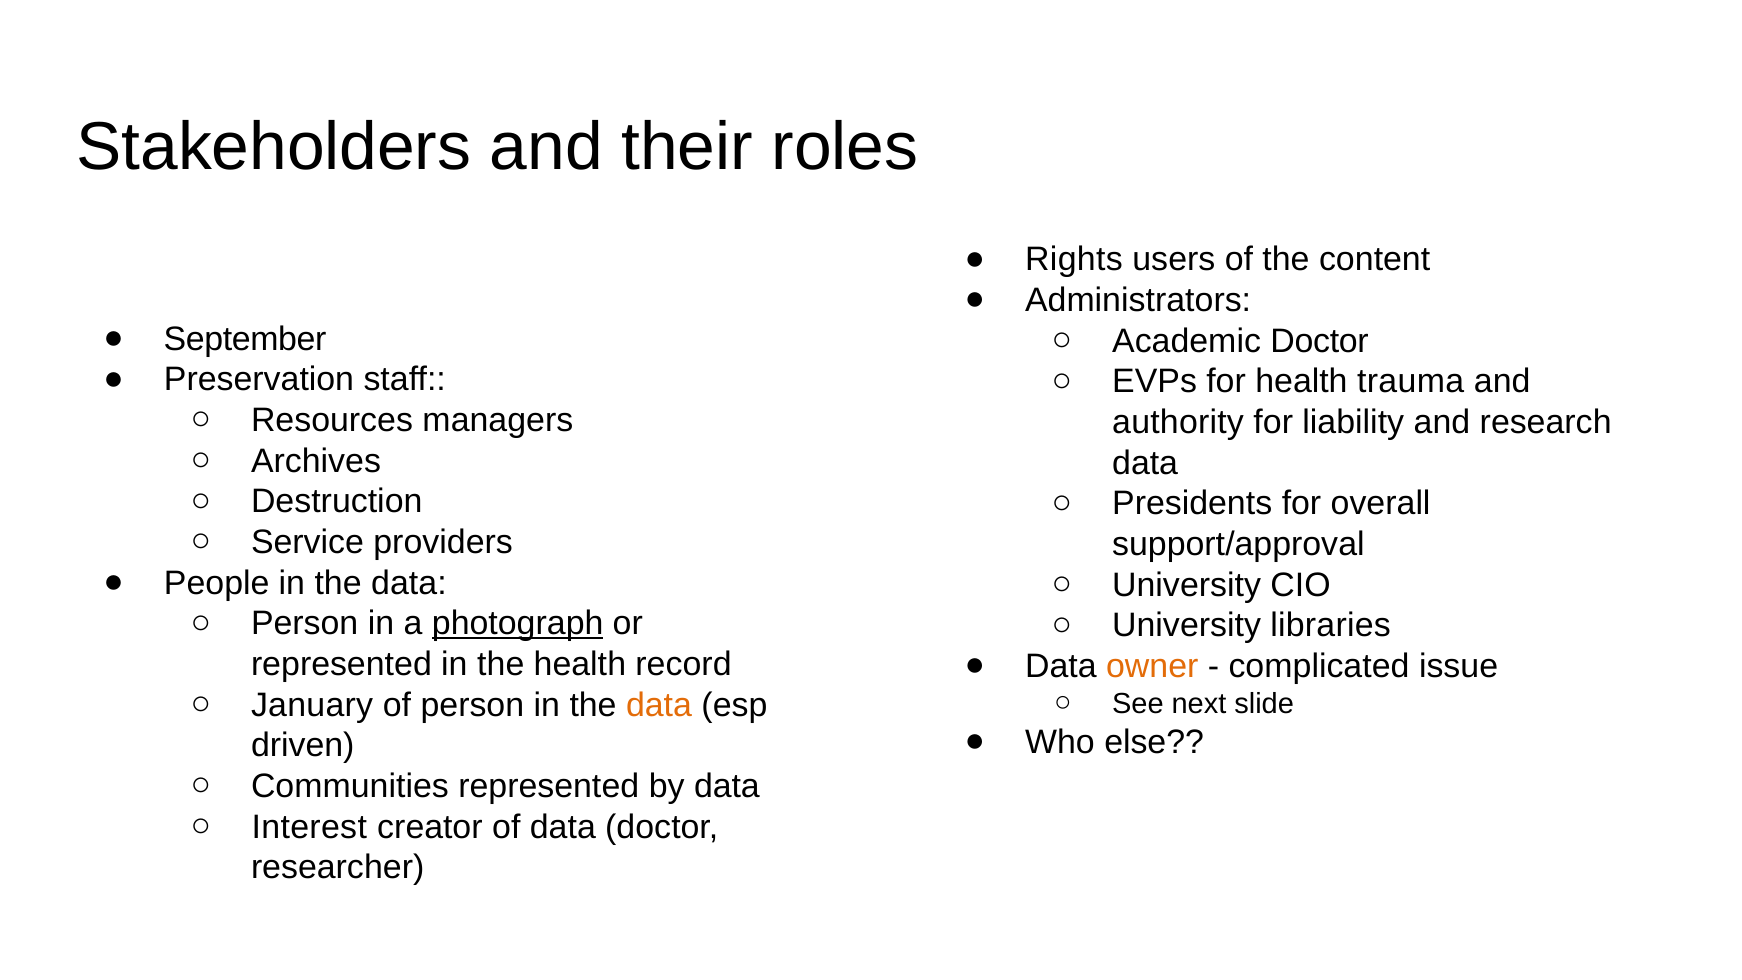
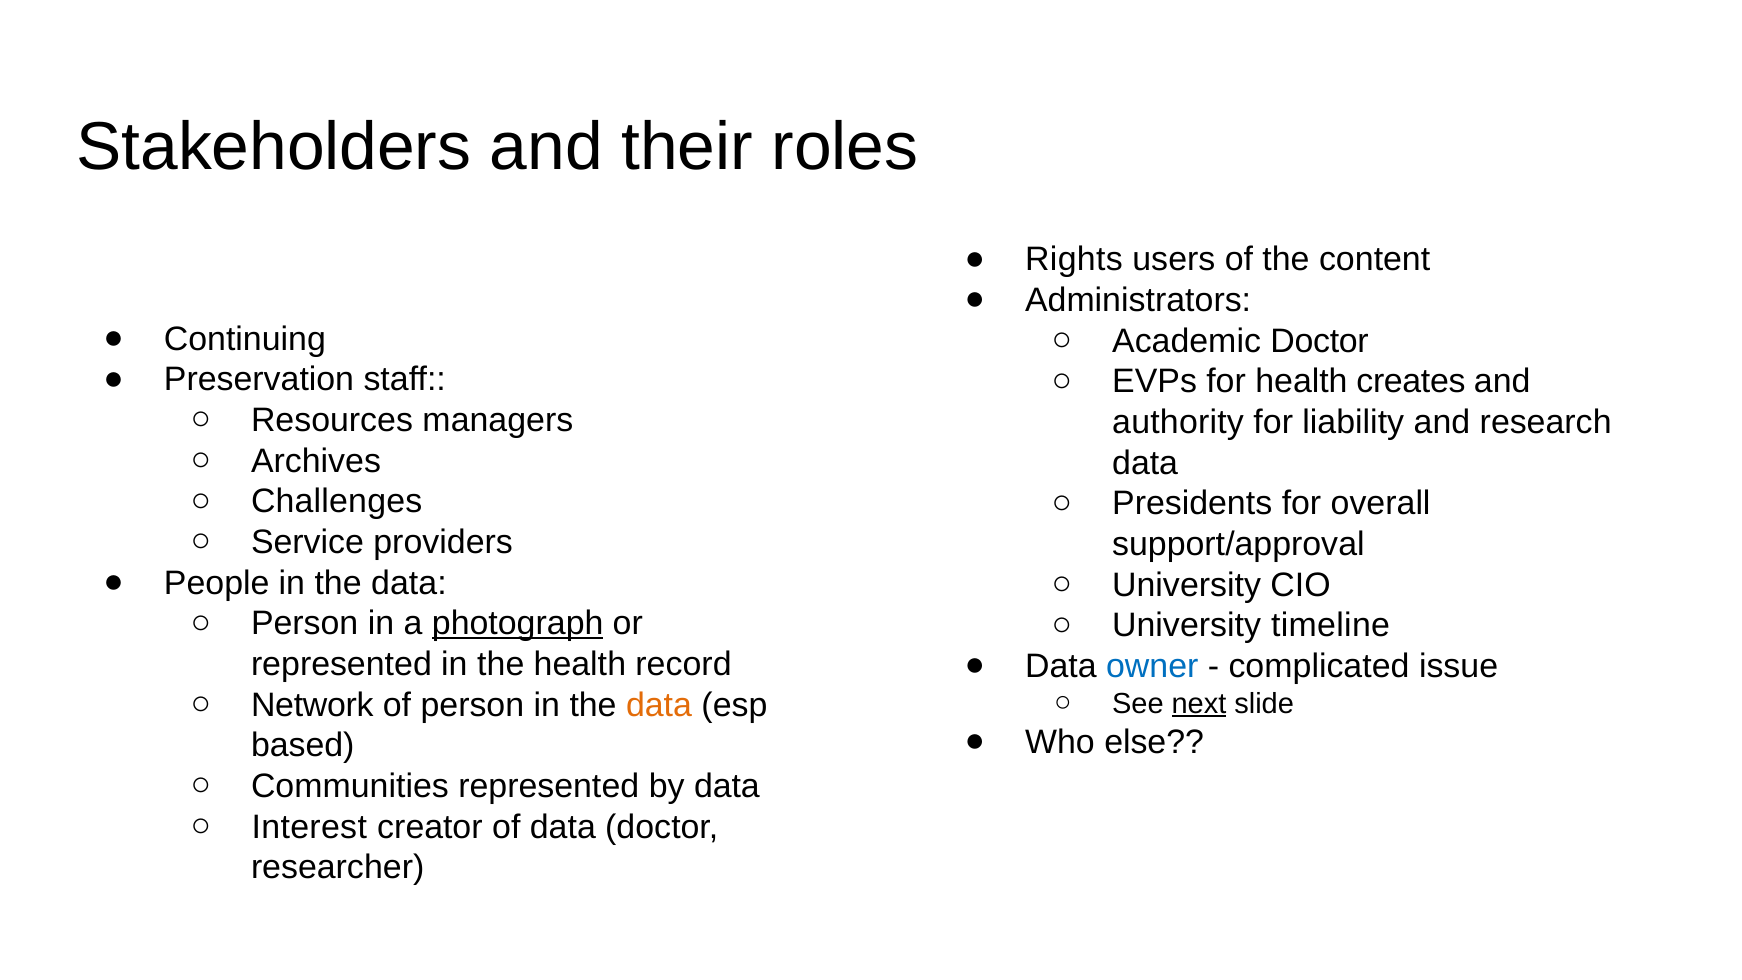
September: September -> Continuing (245, 339)
trauma: trauma -> creates (1411, 382)
Destruction: Destruction -> Challenges (337, 502)
libraries: libraries -> timeline (1331, 626)
owner colour: orange -> blue (1152, 666)
January: January -> Network (312, 705)
next underline: none -> present (1199, 704)
driven: driven -> based (303, 746)
